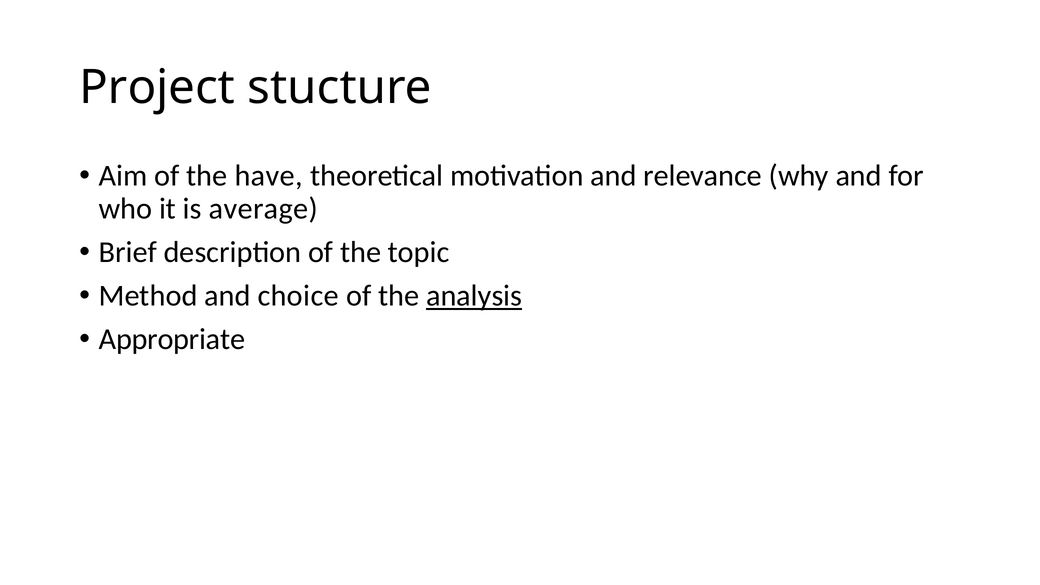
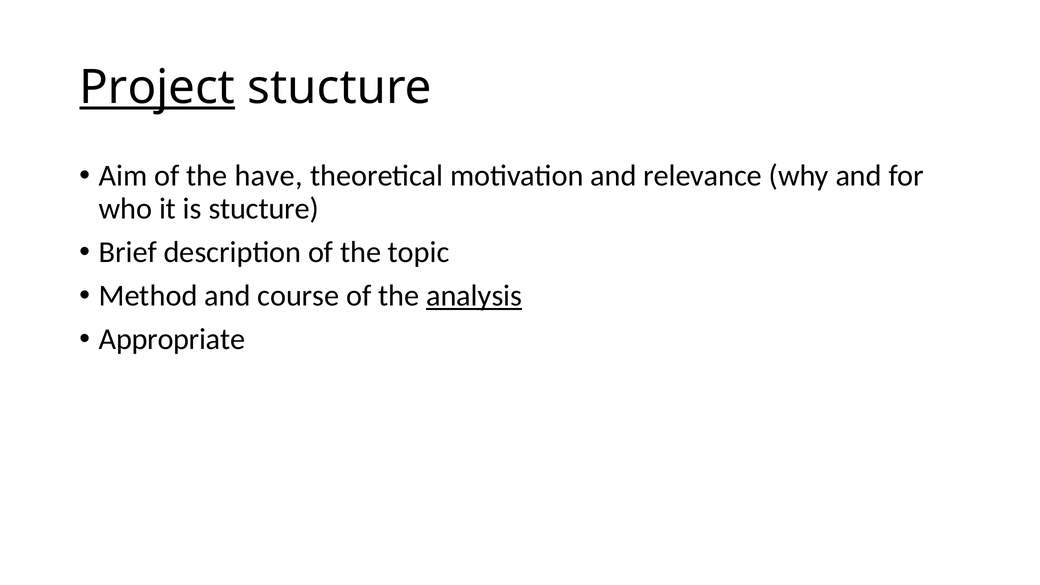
Project underline: none -> present (157, 87)
is average: average -> stucture (264, 209)
choice: choice -> course (298, 296)
